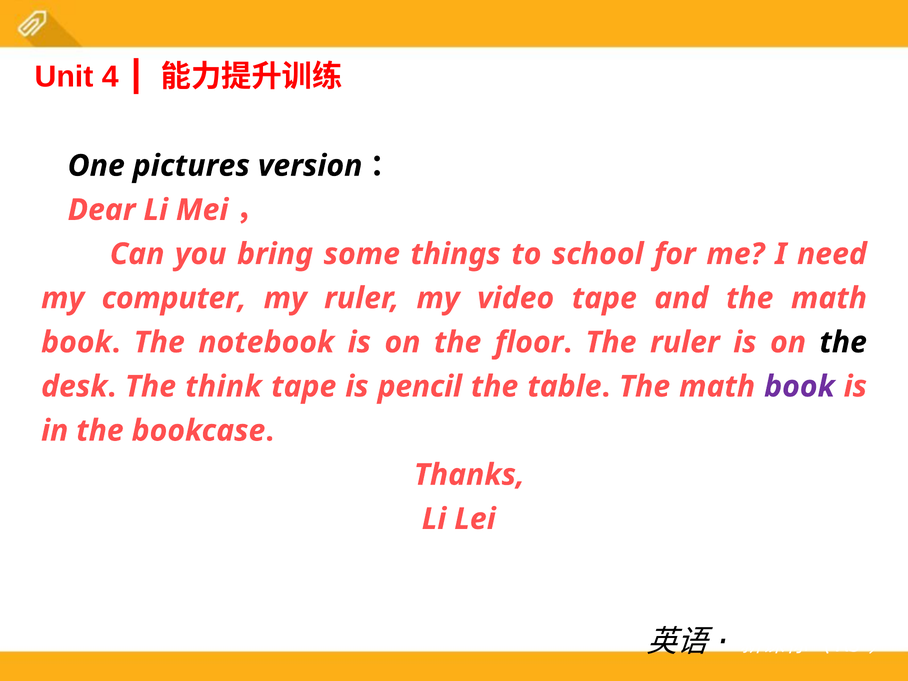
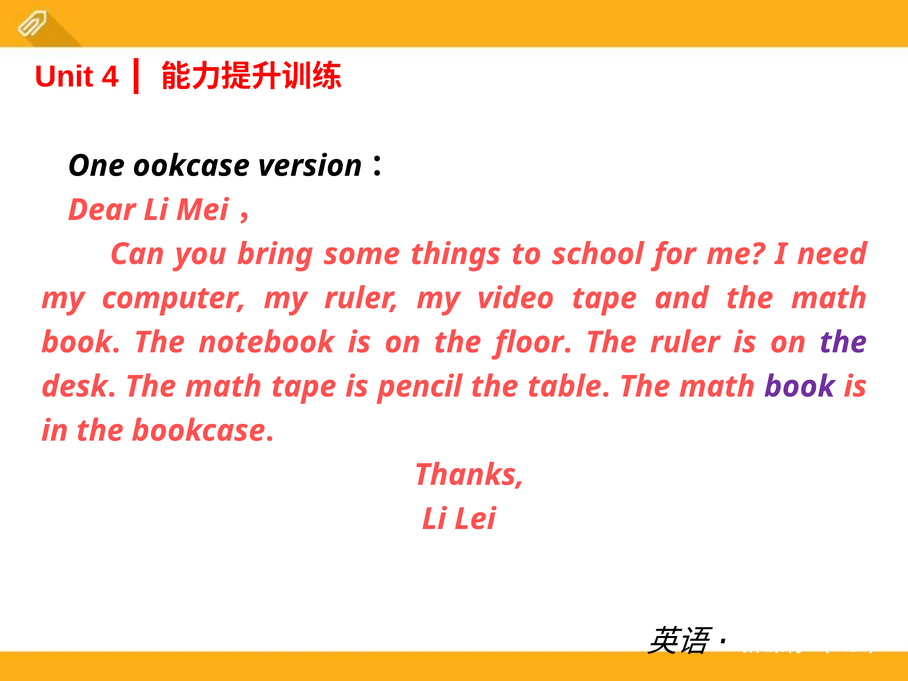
pictures: pictures -> ookcase (191, 166)
the colour: black -> purple (843, 342)
desk The think: think -> math (223, 387)
